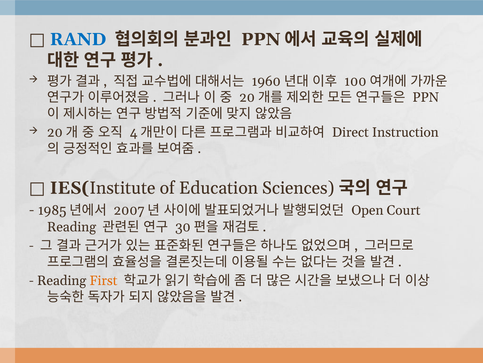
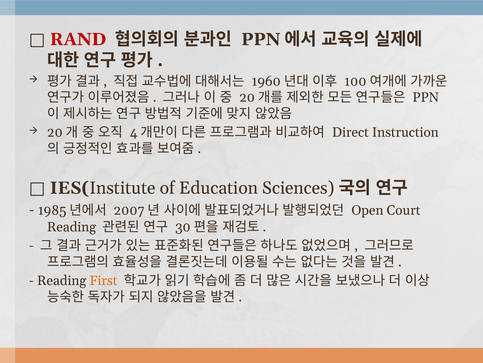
RAND colour: blue -> red (78, 39)
